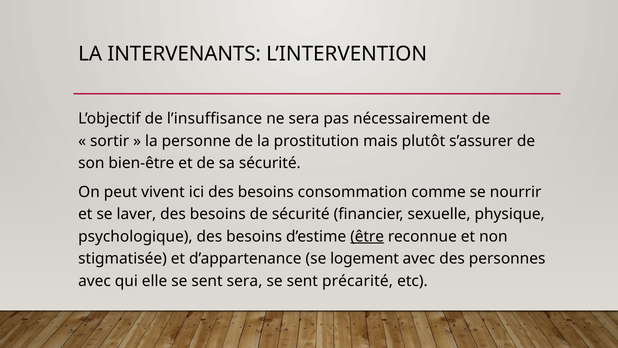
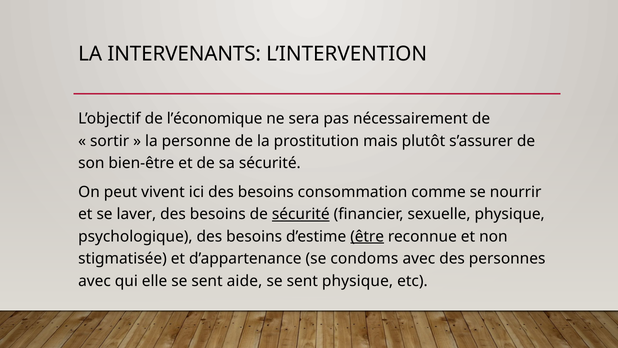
l’insuffisance: l’insuffisance -> l’économique (215, 119)
sécurité underline: none -> present (301, 214)
logement: logement -> condoms (364, 258)
sent sera: sera -> aide (244, 281)
sent précarité: précarité -> physique (358, 281)
